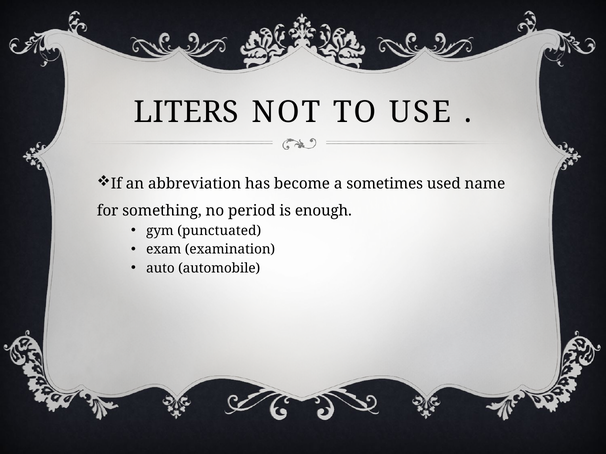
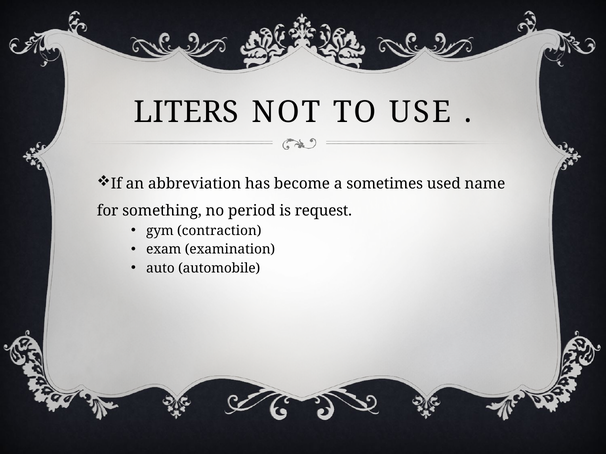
enough: enough -> request (323, 211)
punctuated: punctuated -> contraction (219, 231)
